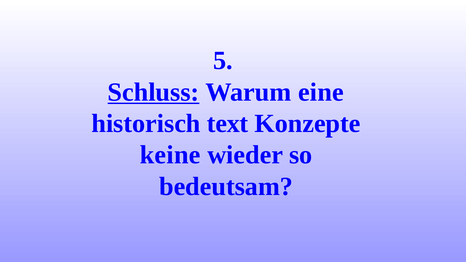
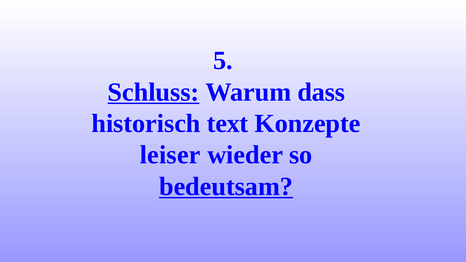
eine: eine -> dass (321, 92)
keine: keine -> leiser (170, 155)
bedeutsam underline: none -> present (226, 186)
